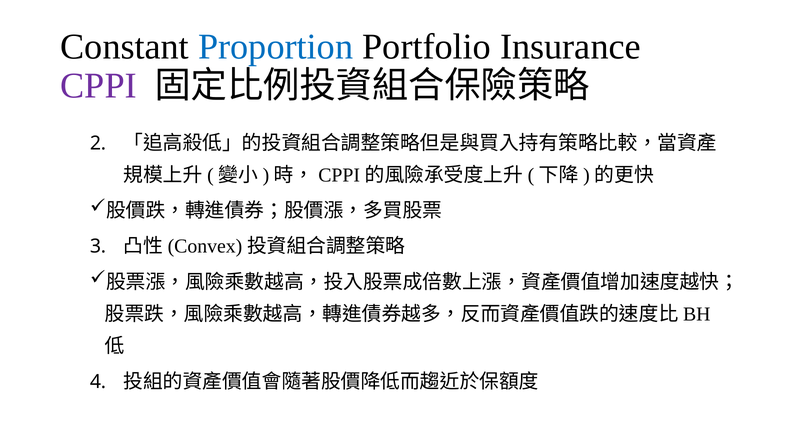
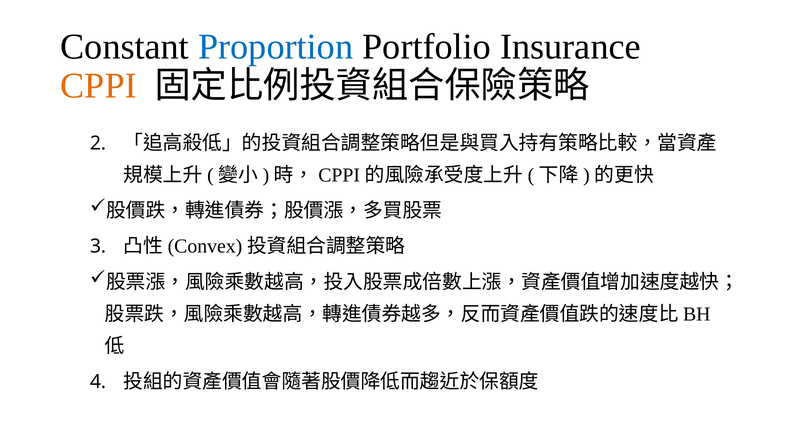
CPPI colour: purple -> orange (99, 86)
